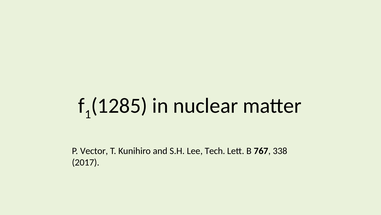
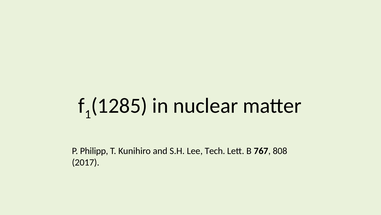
Vector: Vector -> Philipp (94, 151)
338: 338 -> 808 (280, 151)
